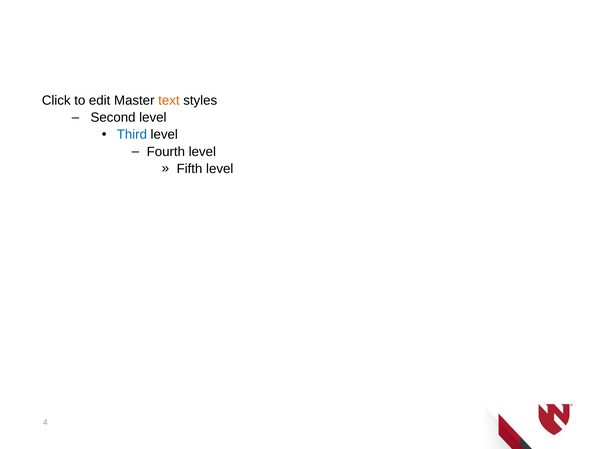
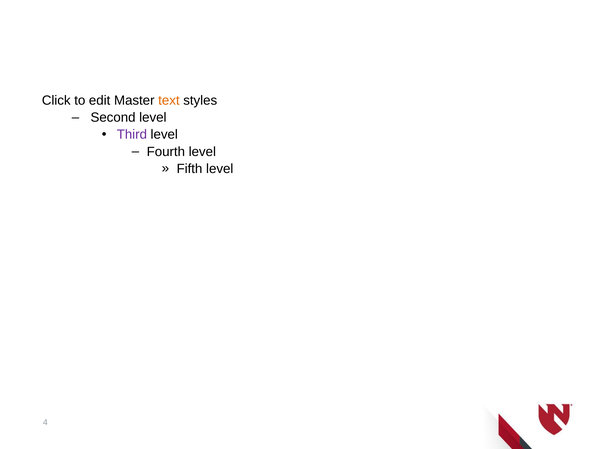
Third colour: blue -> purple (132, 135)
